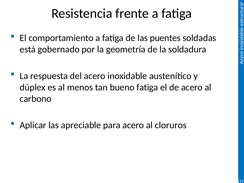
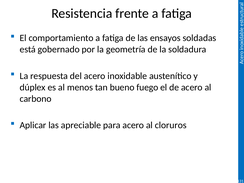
puentes: puentes -> ensayos (165, 38)
bueno fatiga: fatiga -> fuego (147, 87)
